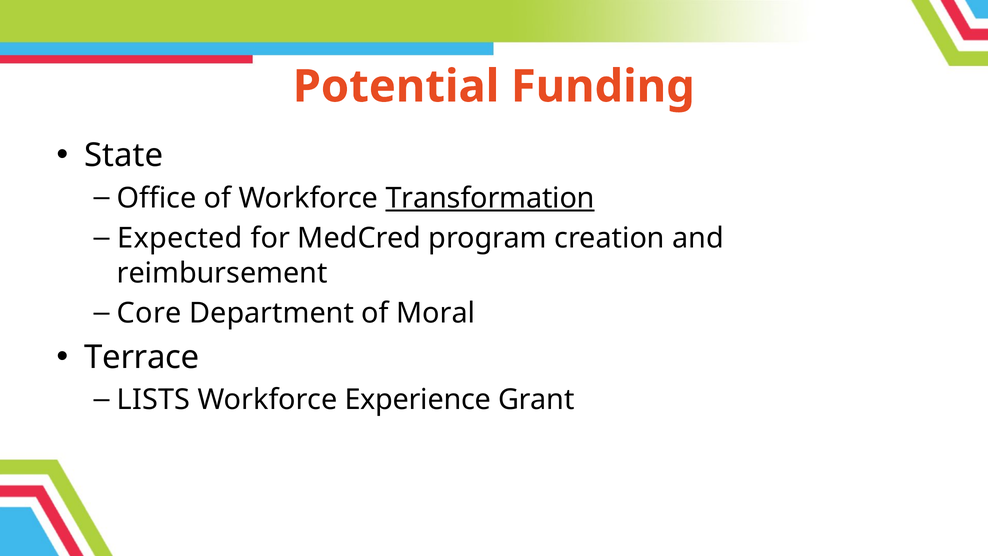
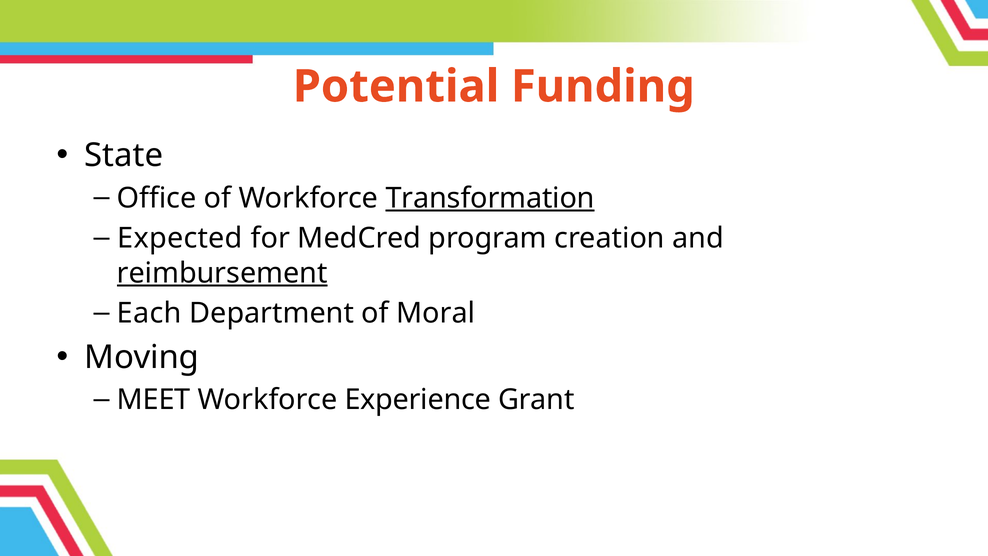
reimbursement underline: none -> present (222, 273)
Core: Core -> Each (149, 313)
Terrace: Terrace -> Moving (142, 357)
LISTS: LISTS -> MEET (154, 400)
